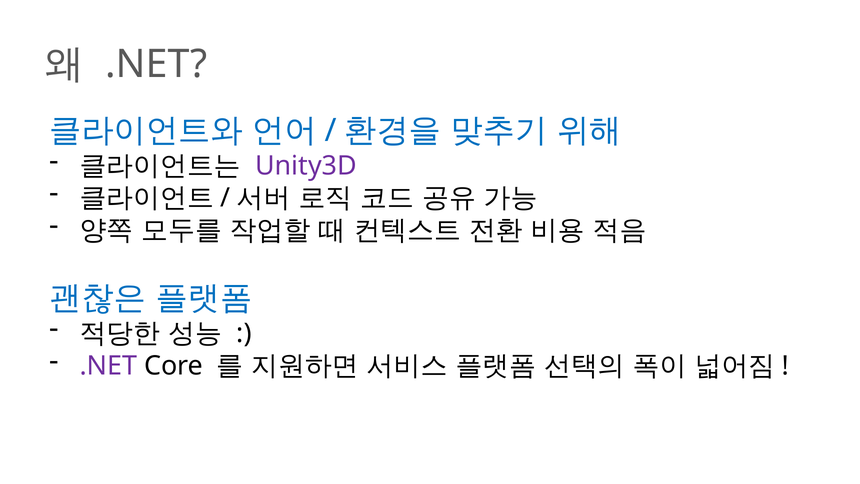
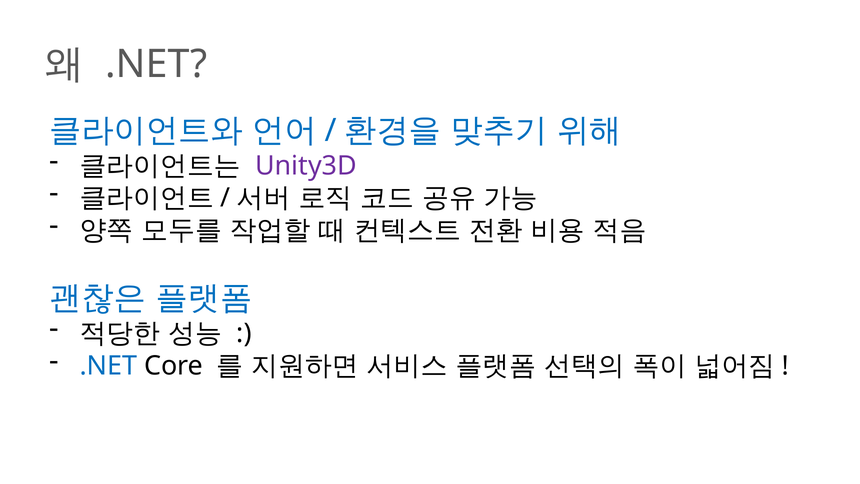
.NET colour: purple -> blue (108, 366)
